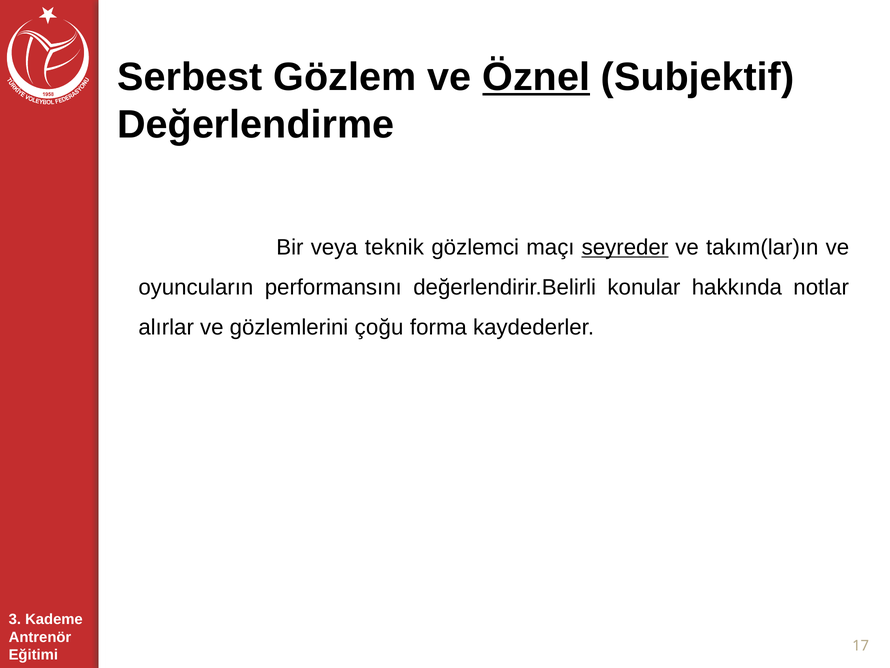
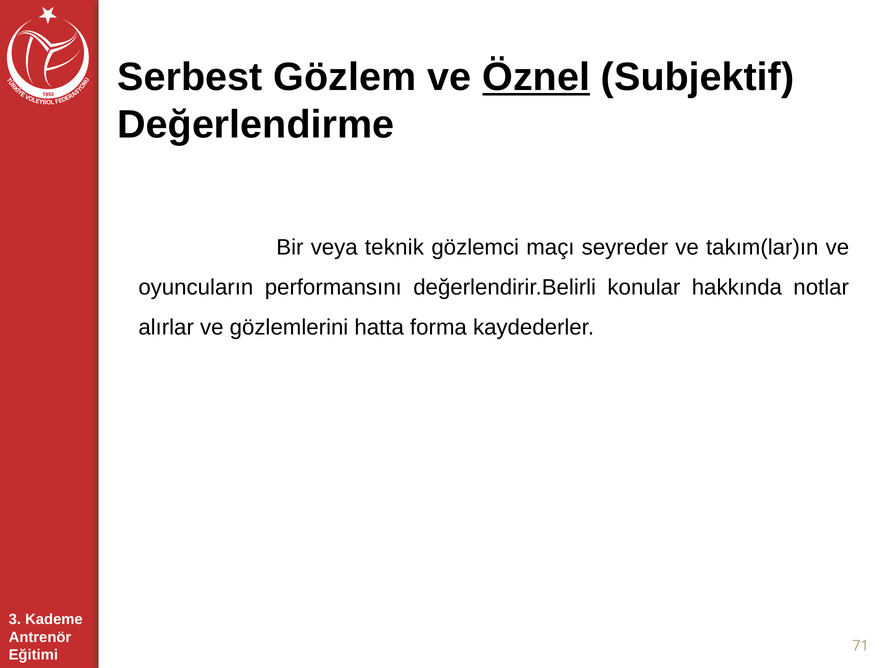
seyreder underline: present -> none (625, 247)
çoğu: çoğu -> hatta (379, 327)
17: 17 -> 71 (861, 645)
